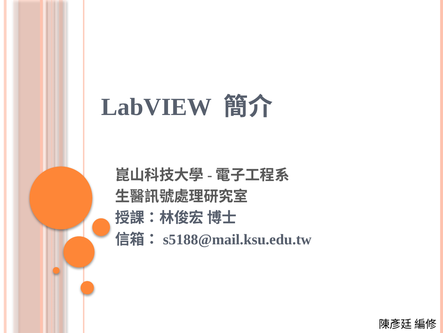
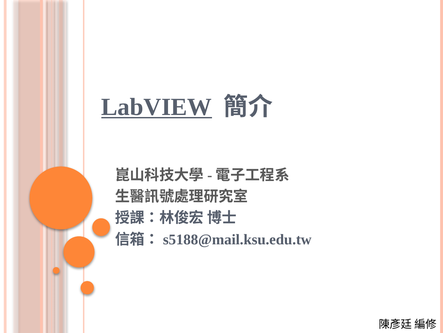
LabVIEW underline: none -> present (157, 107)
